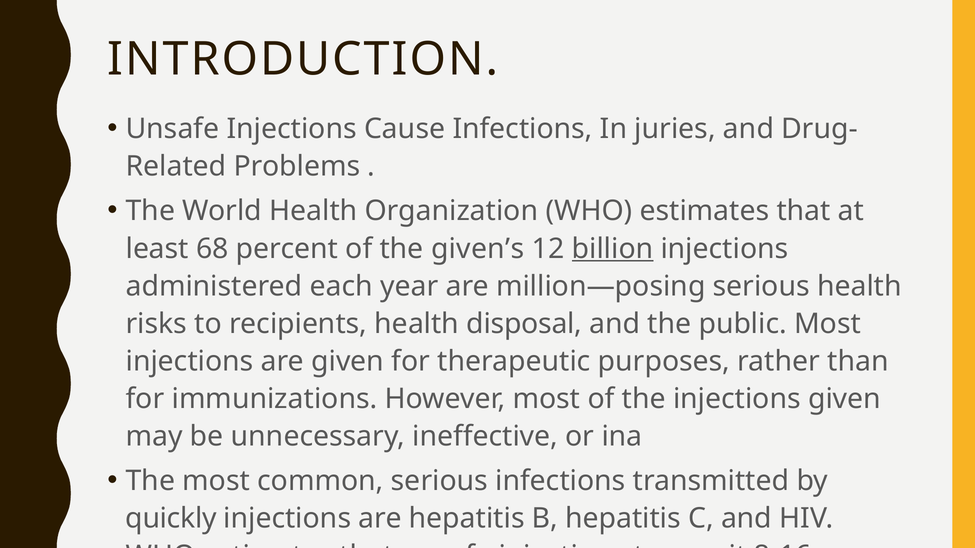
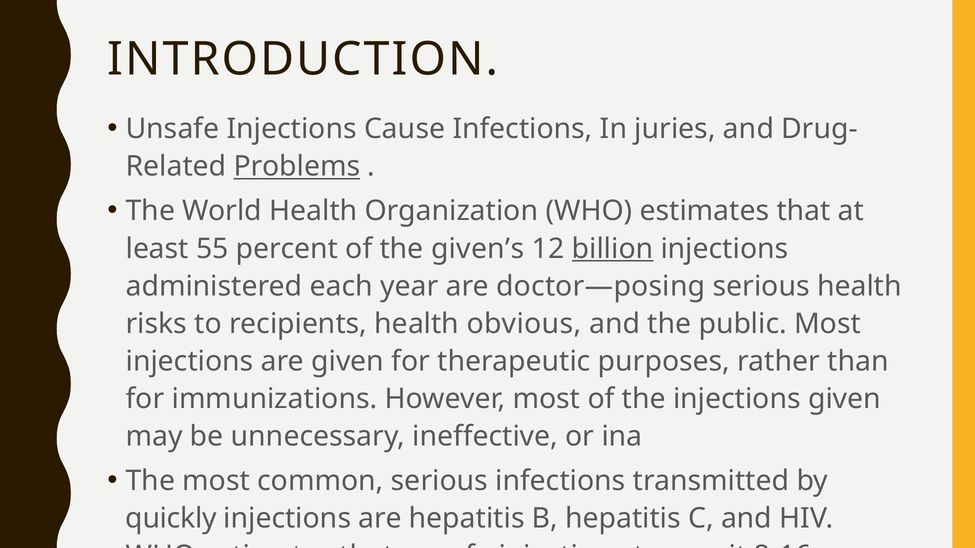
Problems underline: none -> present (297, 167)
68: 68 -> 55 (212, 249)
million—posing: million—posing -> doctor—posing (601, 286)
disposal: disposal -> obvious (524, 324)
